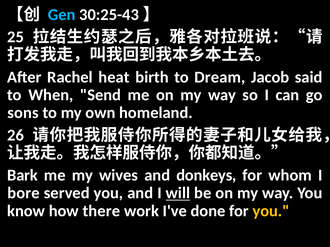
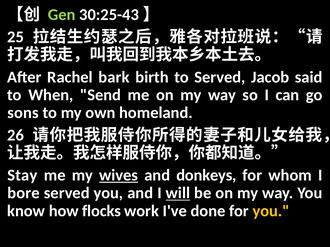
Gen colour: light blue -> light green (62, 15)
heat: heat -> bark (114, 77)
to Dream: Dream -> Served (220, 77)
Bark: Bark -> Stay (22, 176)
wives underline: none -> present (119, 176)
there: there -> flocks (102, 211)
